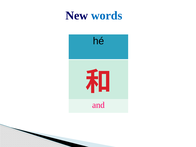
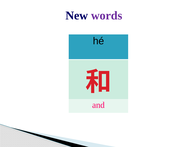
words colour: blue -> purple (107, 16)
